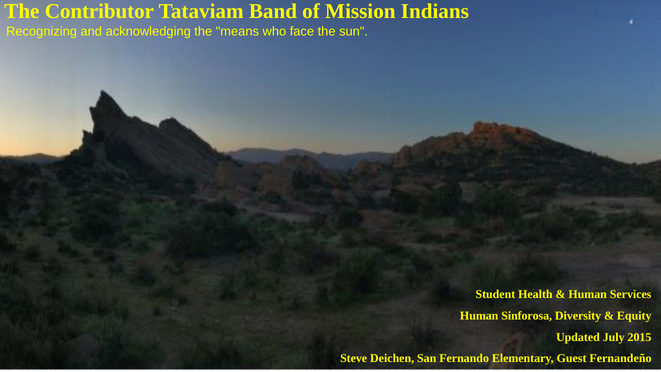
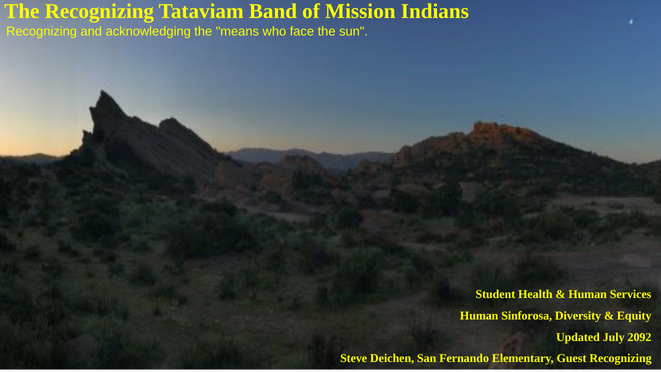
The Contributor: Contributor -> Recognizing (99, 11)
2015: 2015 -> 2092 (640, 337)
Guest Fernandeño: Fernandeño -> Recognizing (621, 358)
